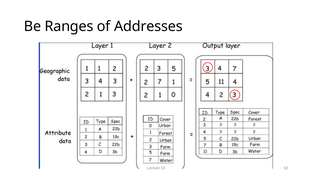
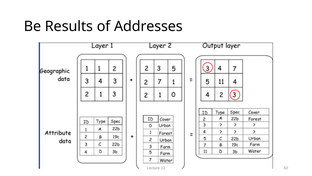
Ranges: Ranges -> Results (69, 26)
